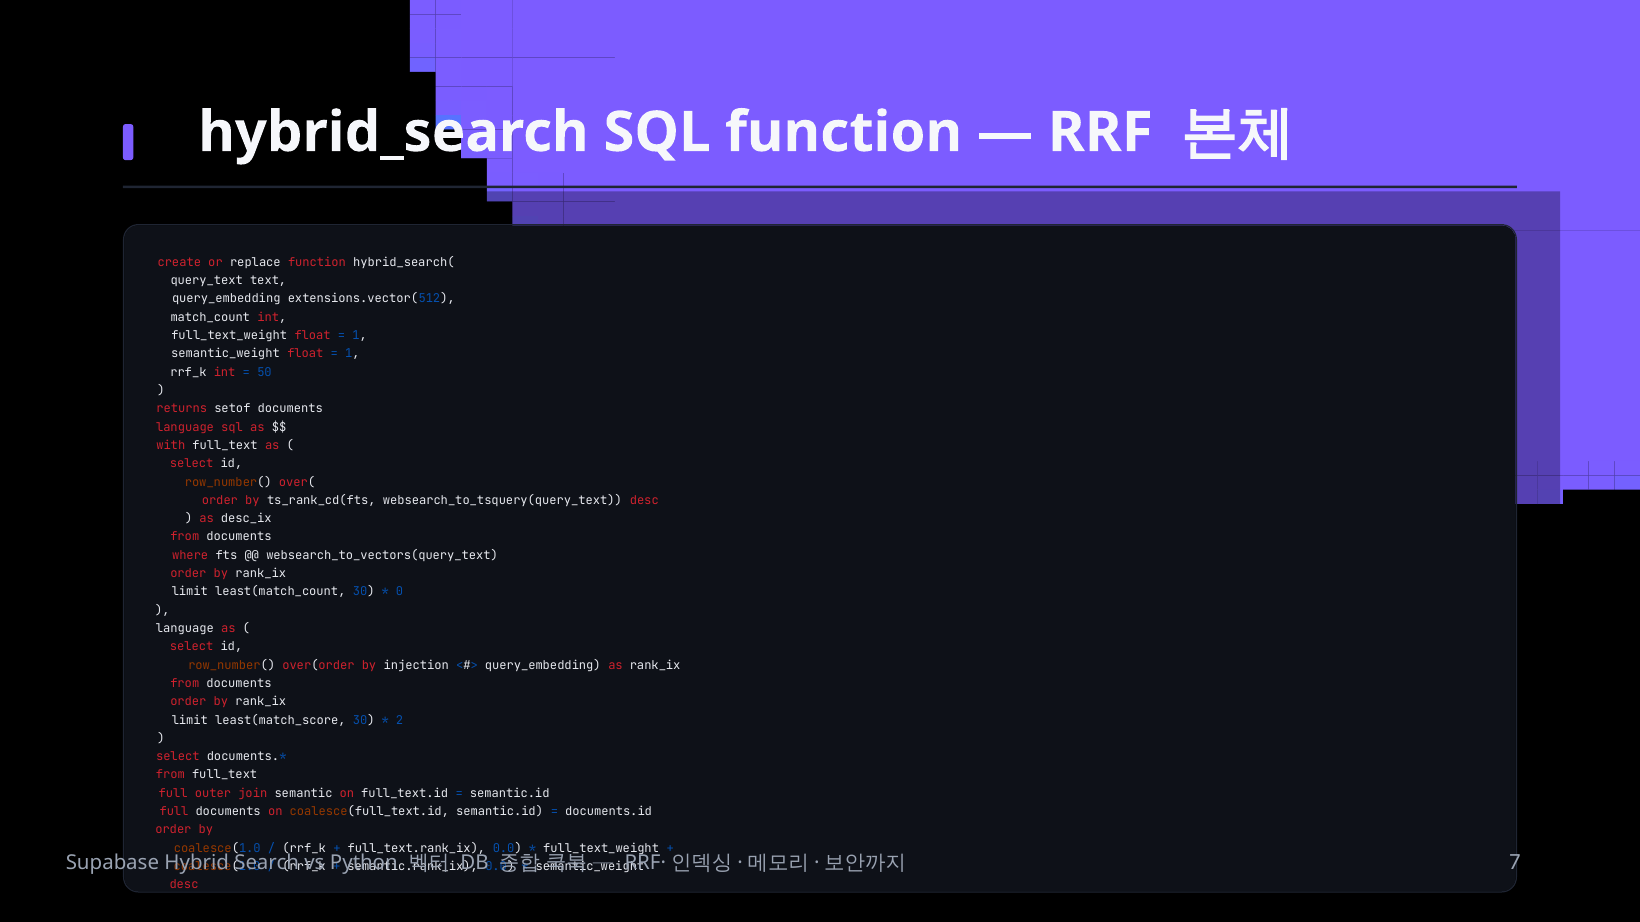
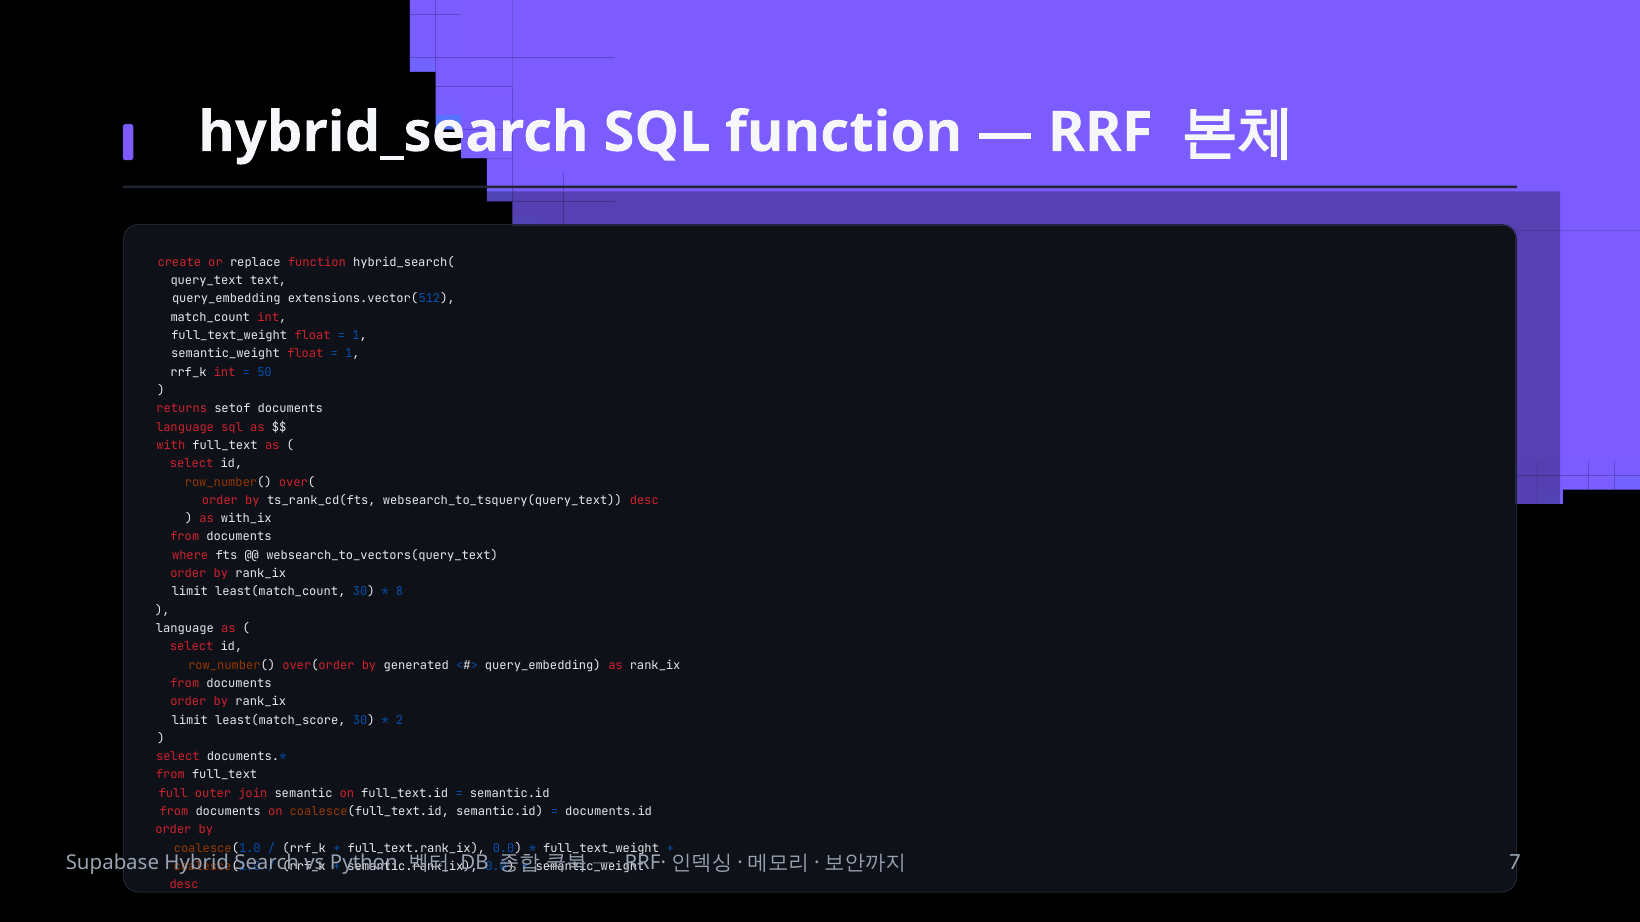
desc_ix: desc_ix -> with_ix (246, 519)
0: 0 -> 8 (400, 592)
injection: injection -> generated (416, 665)
full: full -> from (174, 812)
